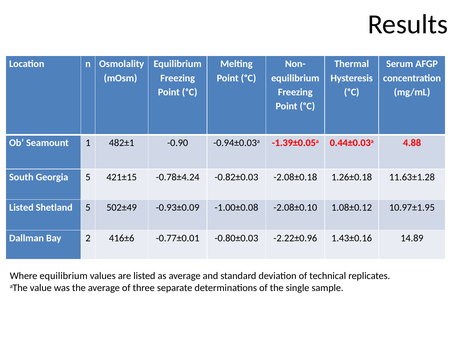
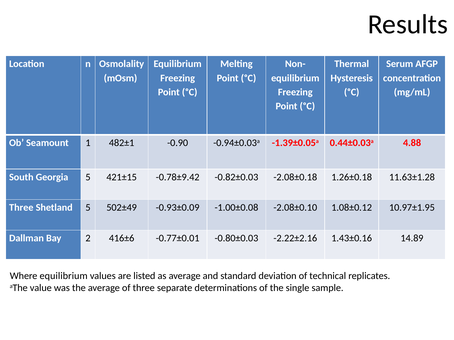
-0.78±4.24: -0.78±4.24 -> -0.78±9.42 (178, 177)
Listed: Listed -> Three (21, 208)
-2.22±0.96: -2.22±0.96 -> -2.22±2.16 (295, 239)
